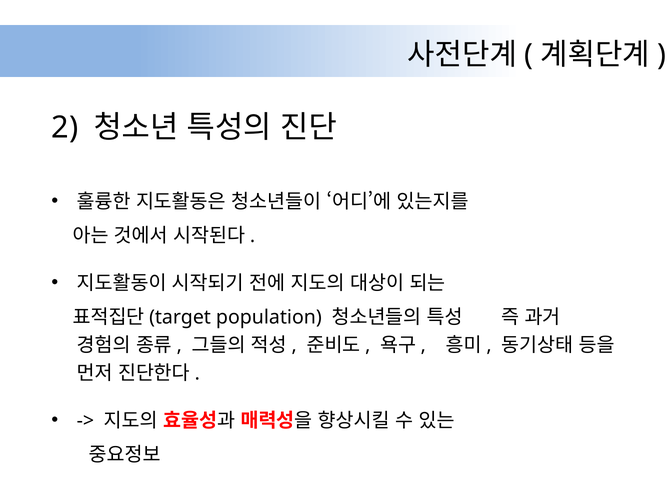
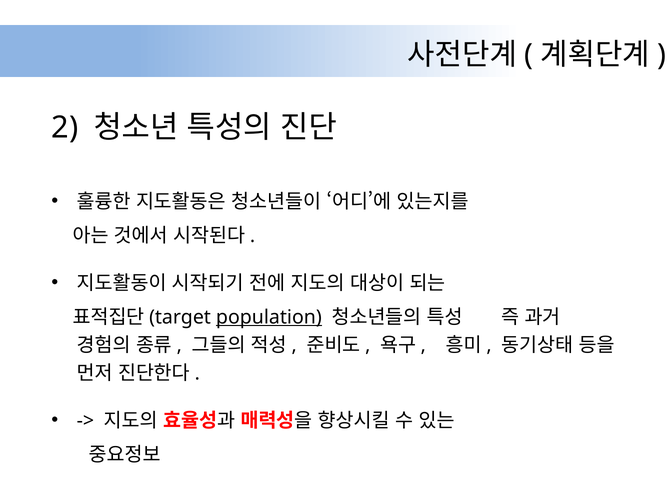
population underline: none -> present (269, 317)
